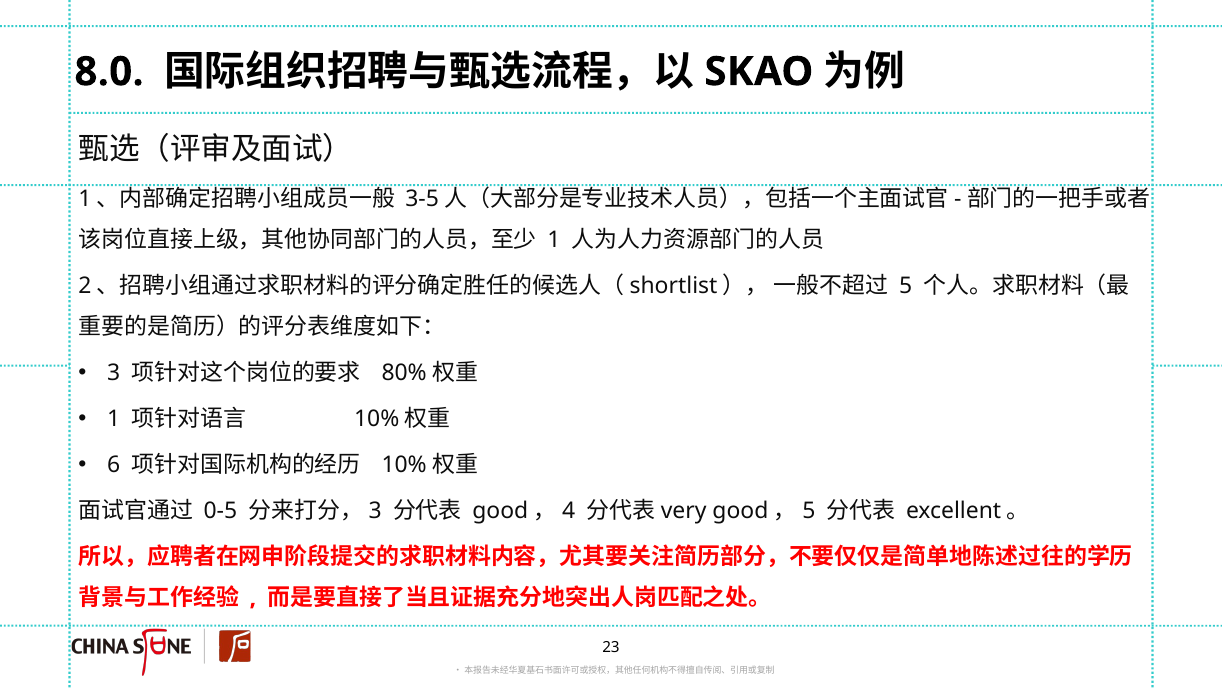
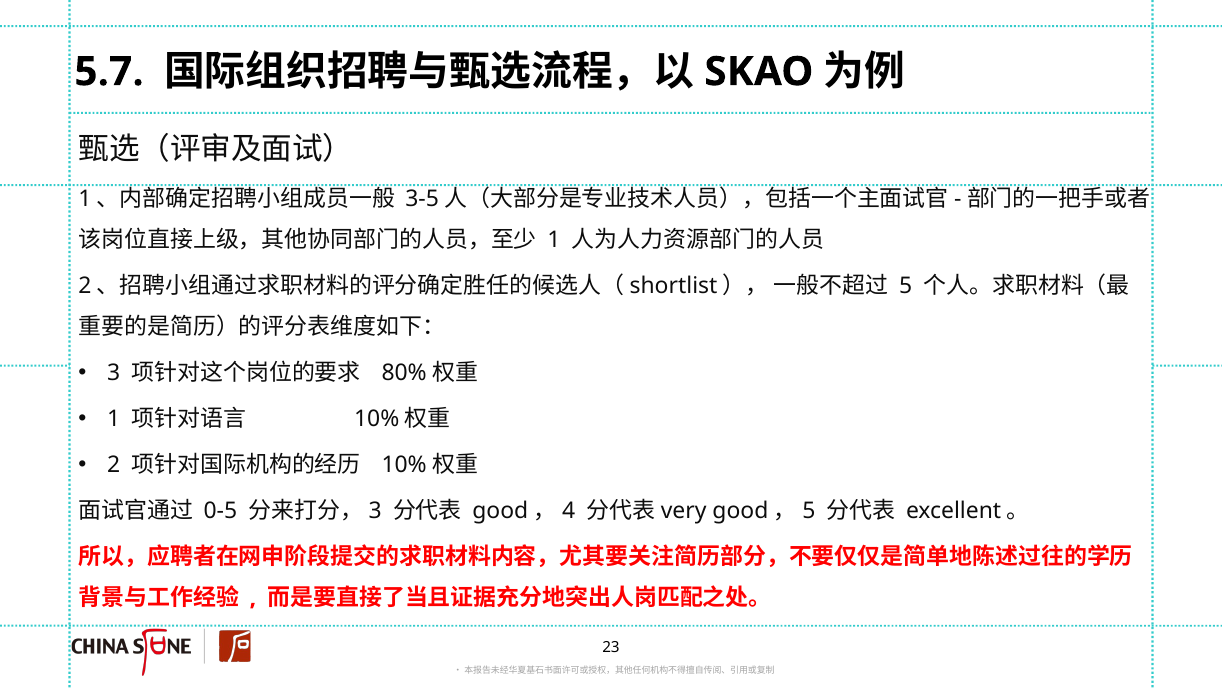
8.0: 8.0 -> 5.7 (109, 72)
6: 6 -> 2 (114, 465)
